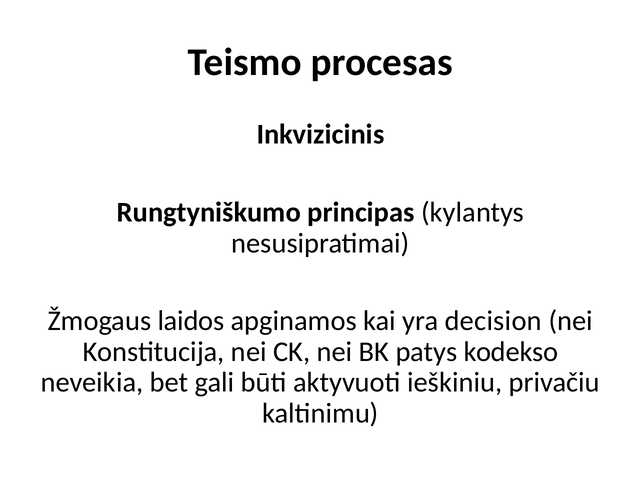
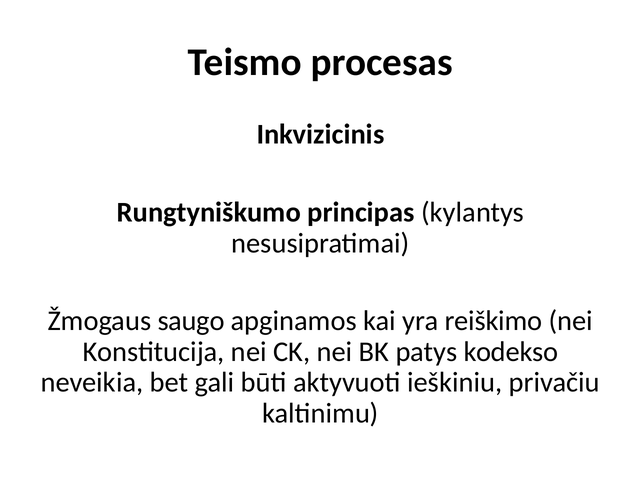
laidos: laidos -> saugo (191, 321)
decision: decision -> reiškimo (493, 321)
